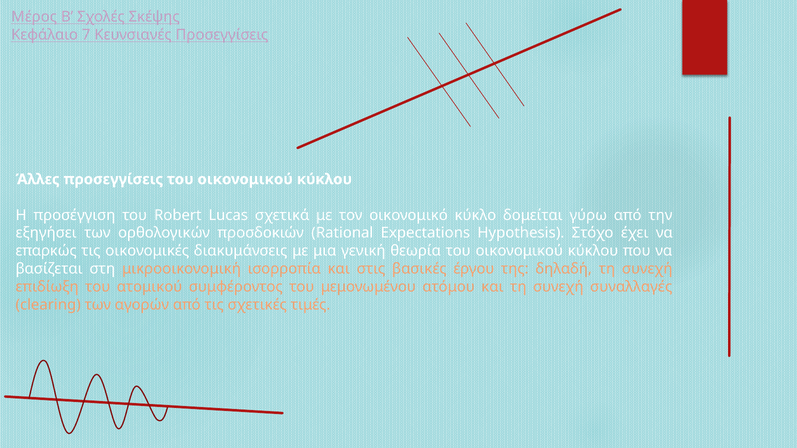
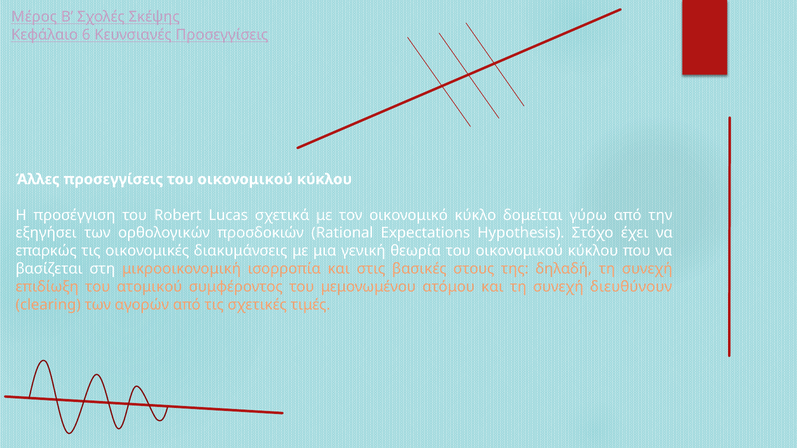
7: 7 -> 6 (86, 35)
έργου: έργου -> στους (474, 269)
συναλλαγές: συναλλαγές -> διευθύνουν (631, 287)
